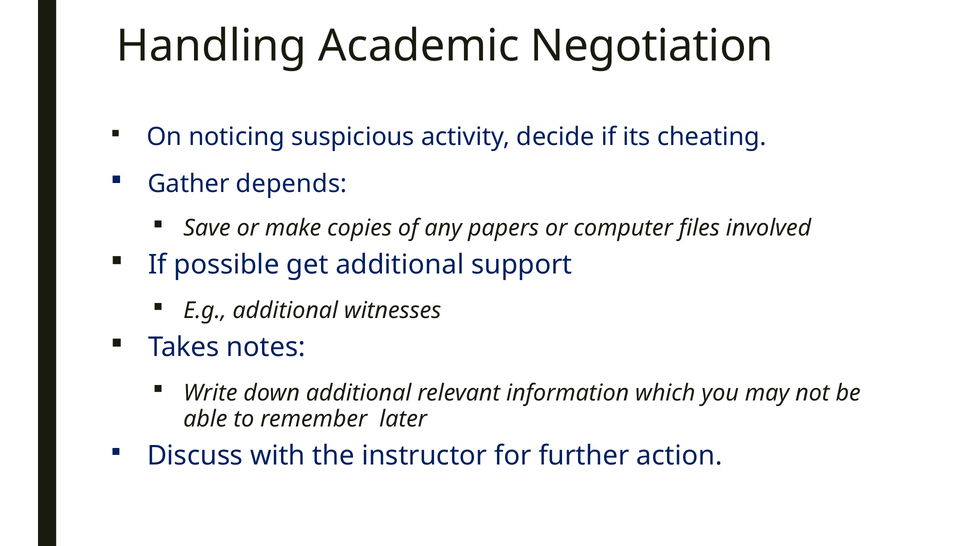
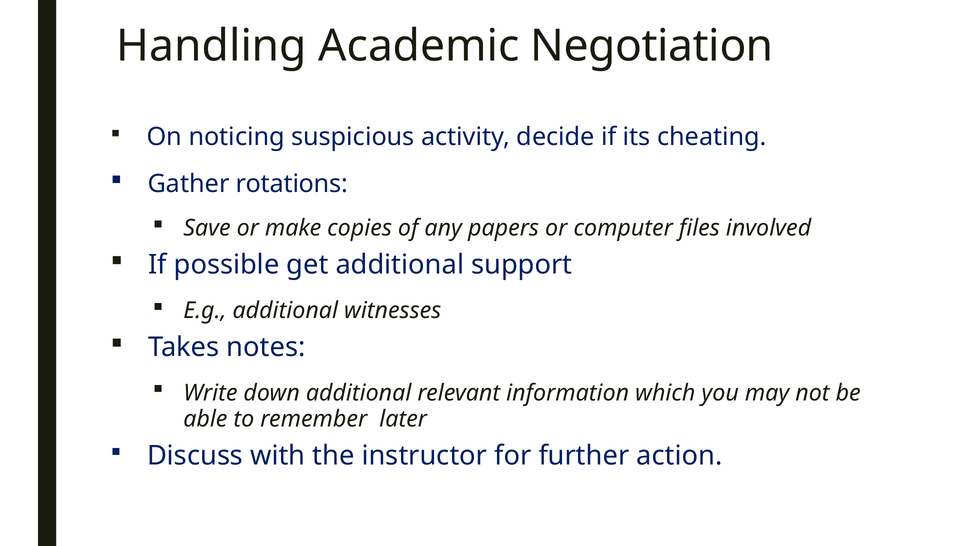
depends: depends -> rotations (292, 184)
